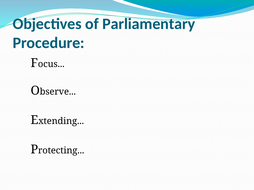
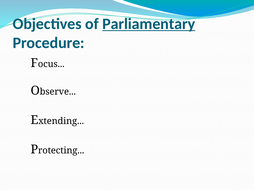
Parliamentary underline: none -> present (149, 24)
